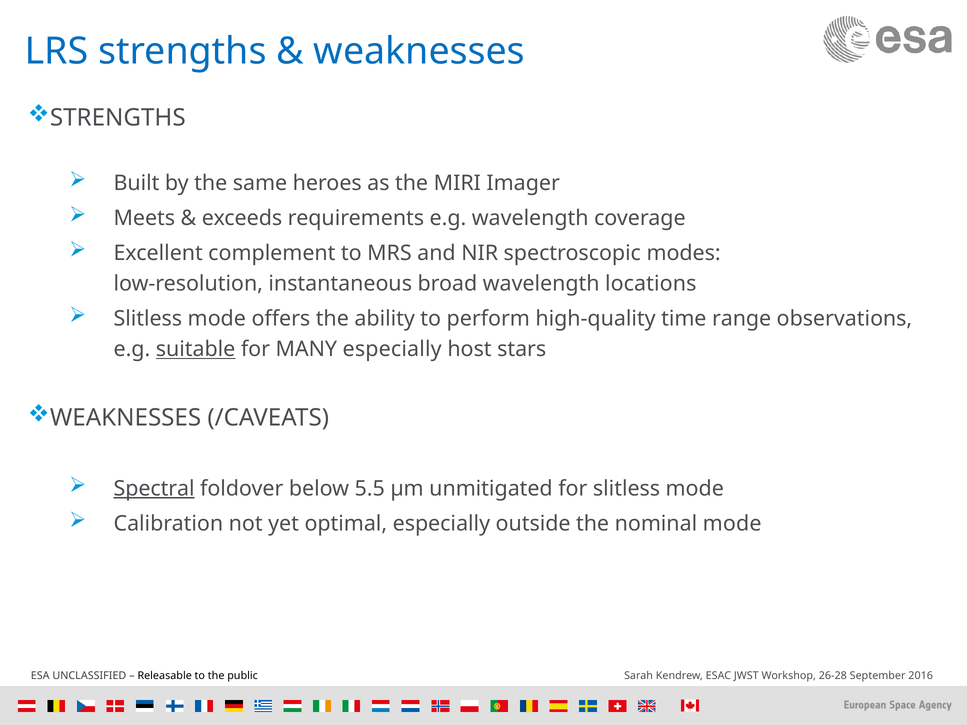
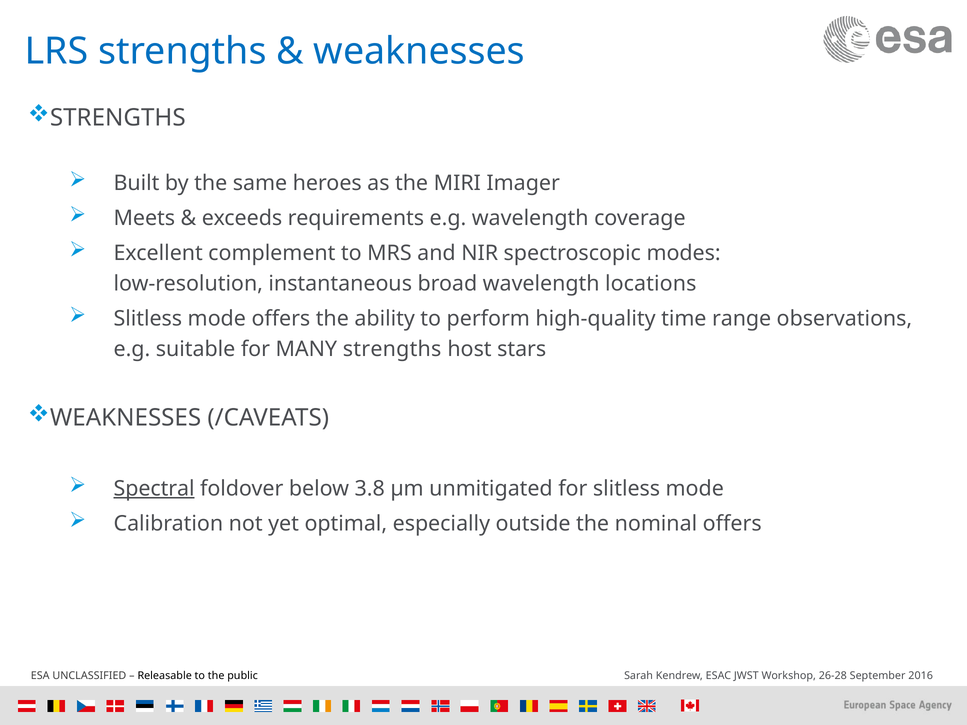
suitable underline: present -> none (196, 349)
MANY especially: especially -> strengths (392, 349)
5.5: 5.5 -> 3.8 (370, 489)
nominal mode: mode -> offers (732, 524)
